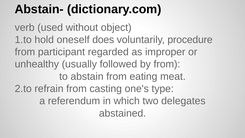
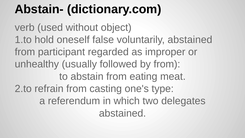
does: does -> false (103, 40)
voluntarily procedure: procedure -> abstained (190, 40)
